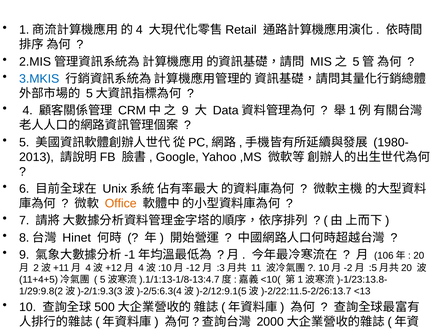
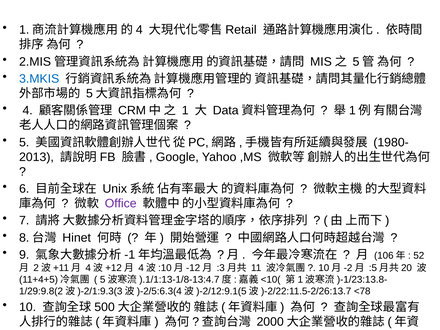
9: 9 -> 1 (185, 111)
Office colour: orange -> purple (121, 203)
20: 20 -> 52 (419, 256)
<13: <13 -> <78 (362, 291)
